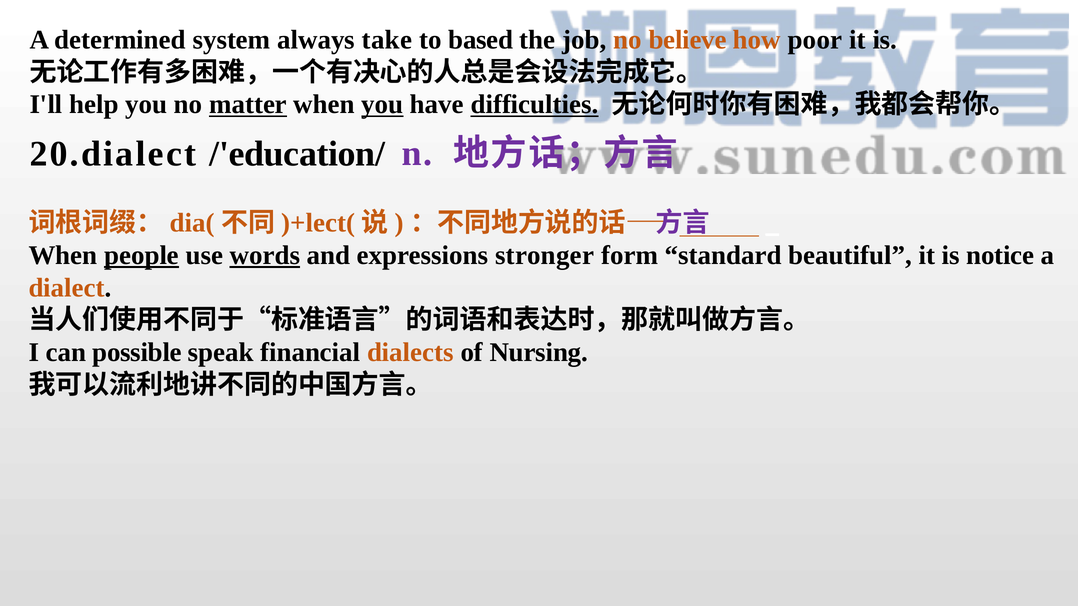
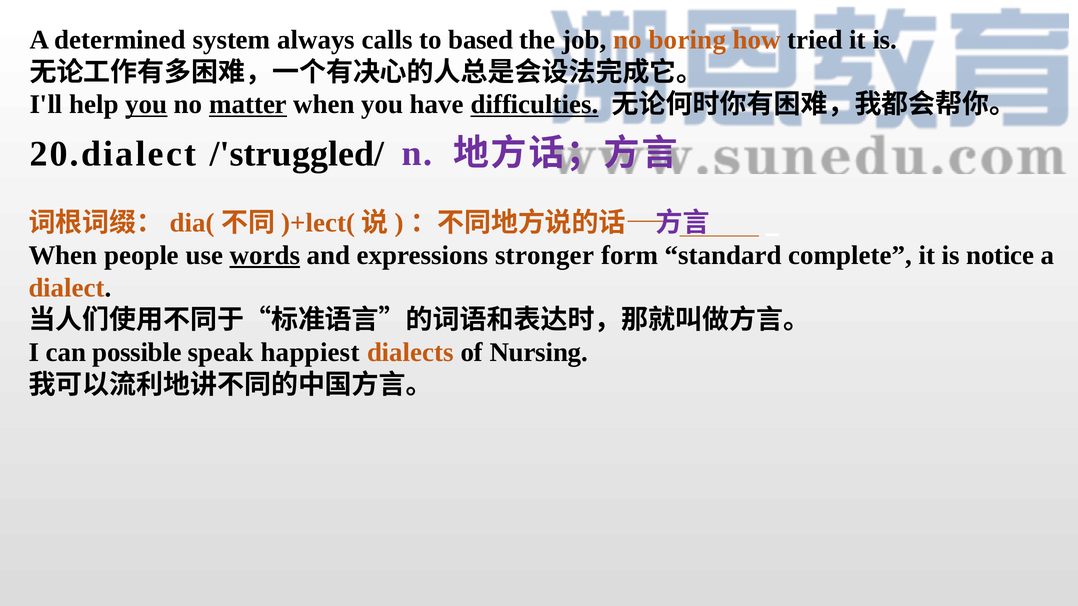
take: take -> calls (387, 40)
believe: believe -> boring (687, 40)
poor: poor -> tried (815, 40)
you underline: none -> present (146, 105)
you underline: present -> none (382, 105)
/'education/: /'education/ -> /'struggled/ (297, 154)
people underline: present -> none (142, 256)
beautiful: beautiful -> complete (850, 256)
financial: financial -> happiest (310, 353)
